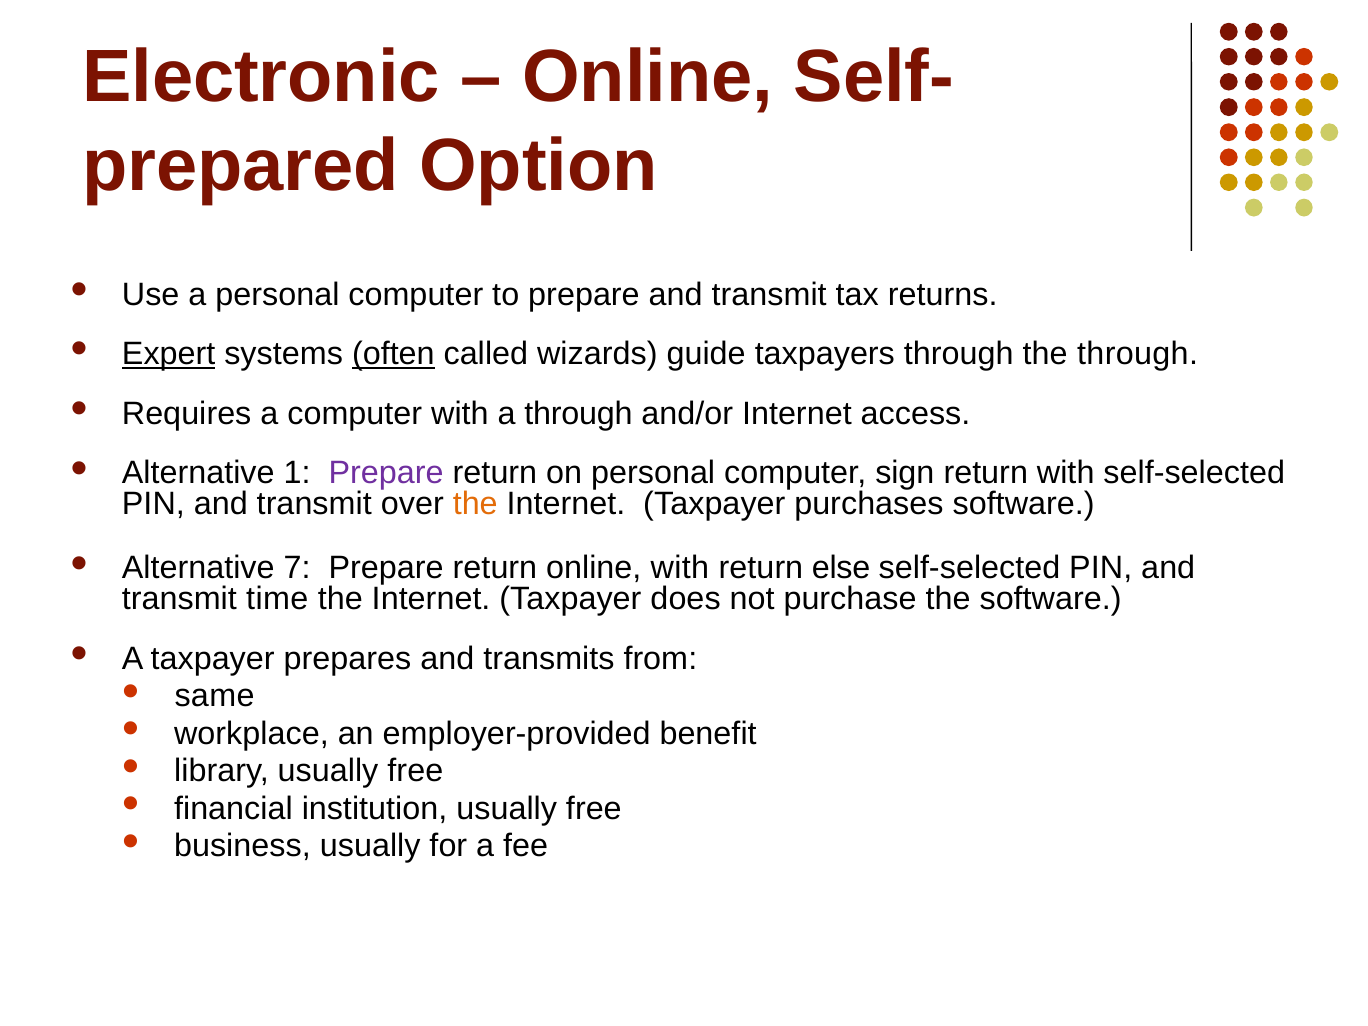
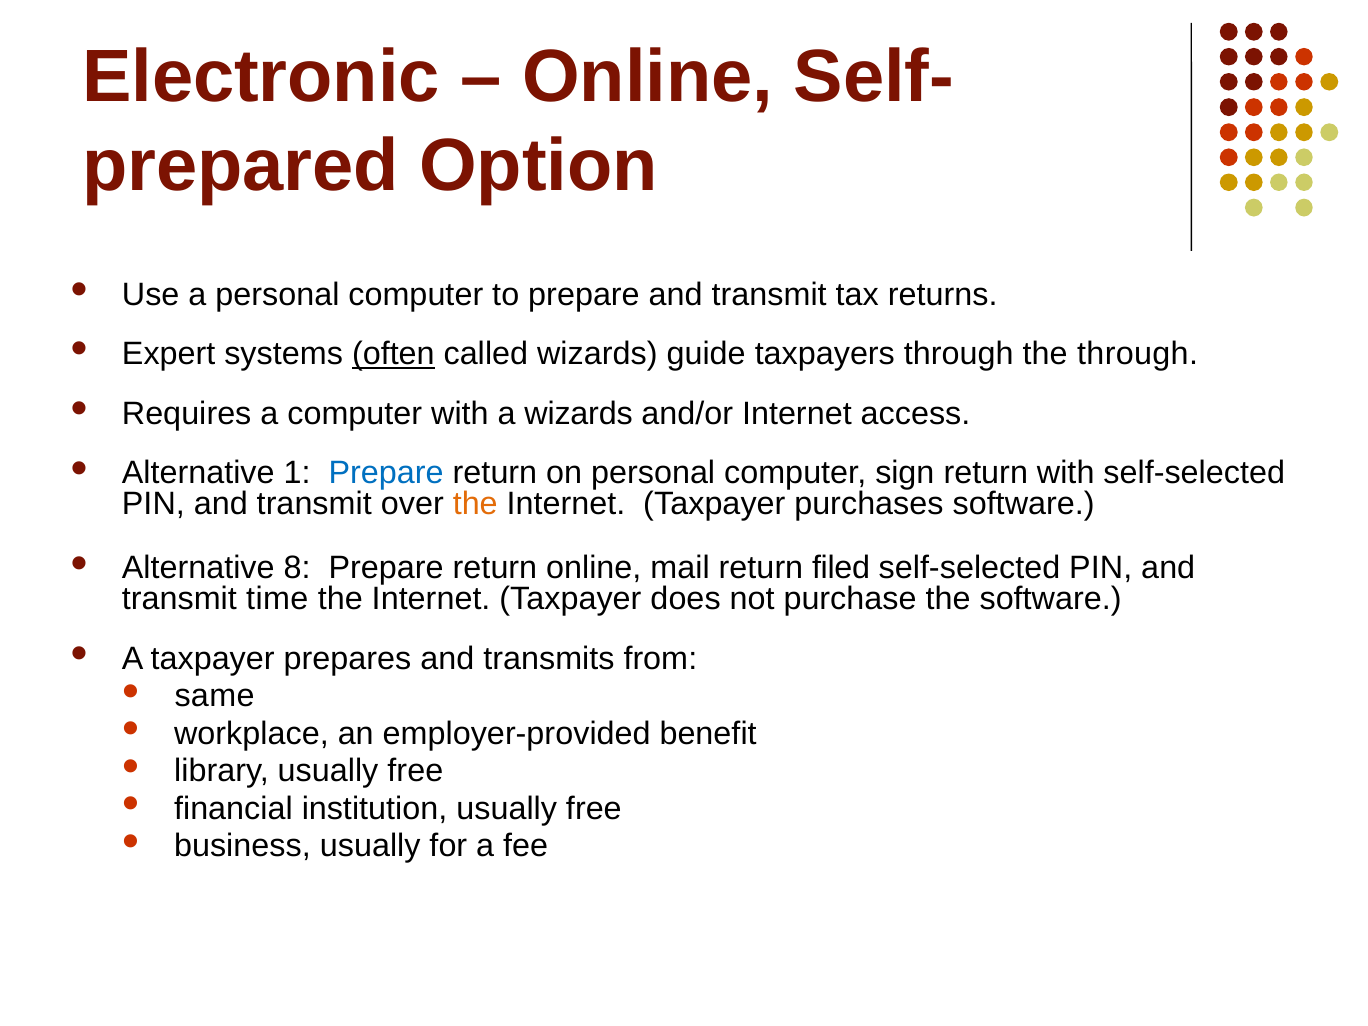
Expert underline: present -> none (169, 354)
a through: through -> wizards (579, 414)
Prepare colour: purple -> blue (386, 473)
7: 7 -> 8 (297, 568)
online with: with -> mail (680, 568)
else: else -> filed (841, 568)
